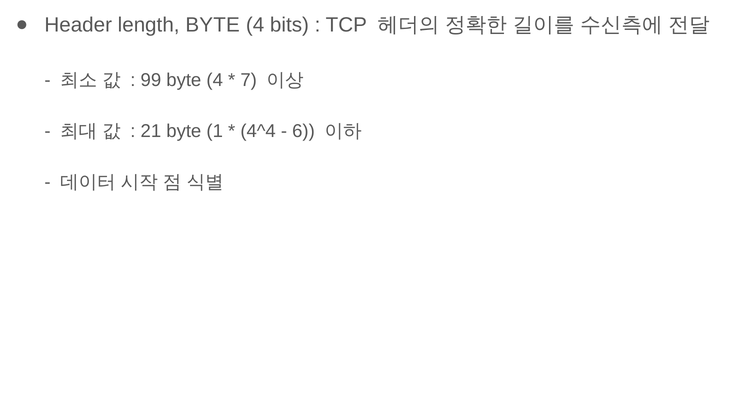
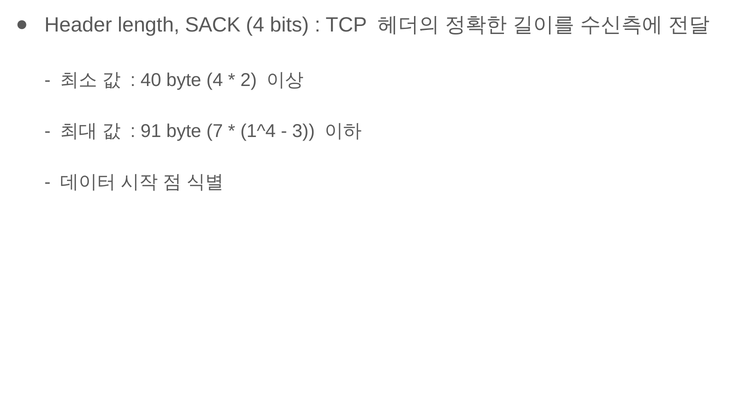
length BYTE: BYTE -> SACK (213, 25)
99: 99 -> 40 (151, 80)
7: 7 -> 2 (249, 80)
21: 21 -> 91 (151, 131)
1: 1 -> 7 (215, 131)
4^4: 4^4 -> 1^4 (258, 131)
6: 6 -> 3 (304, 131)
